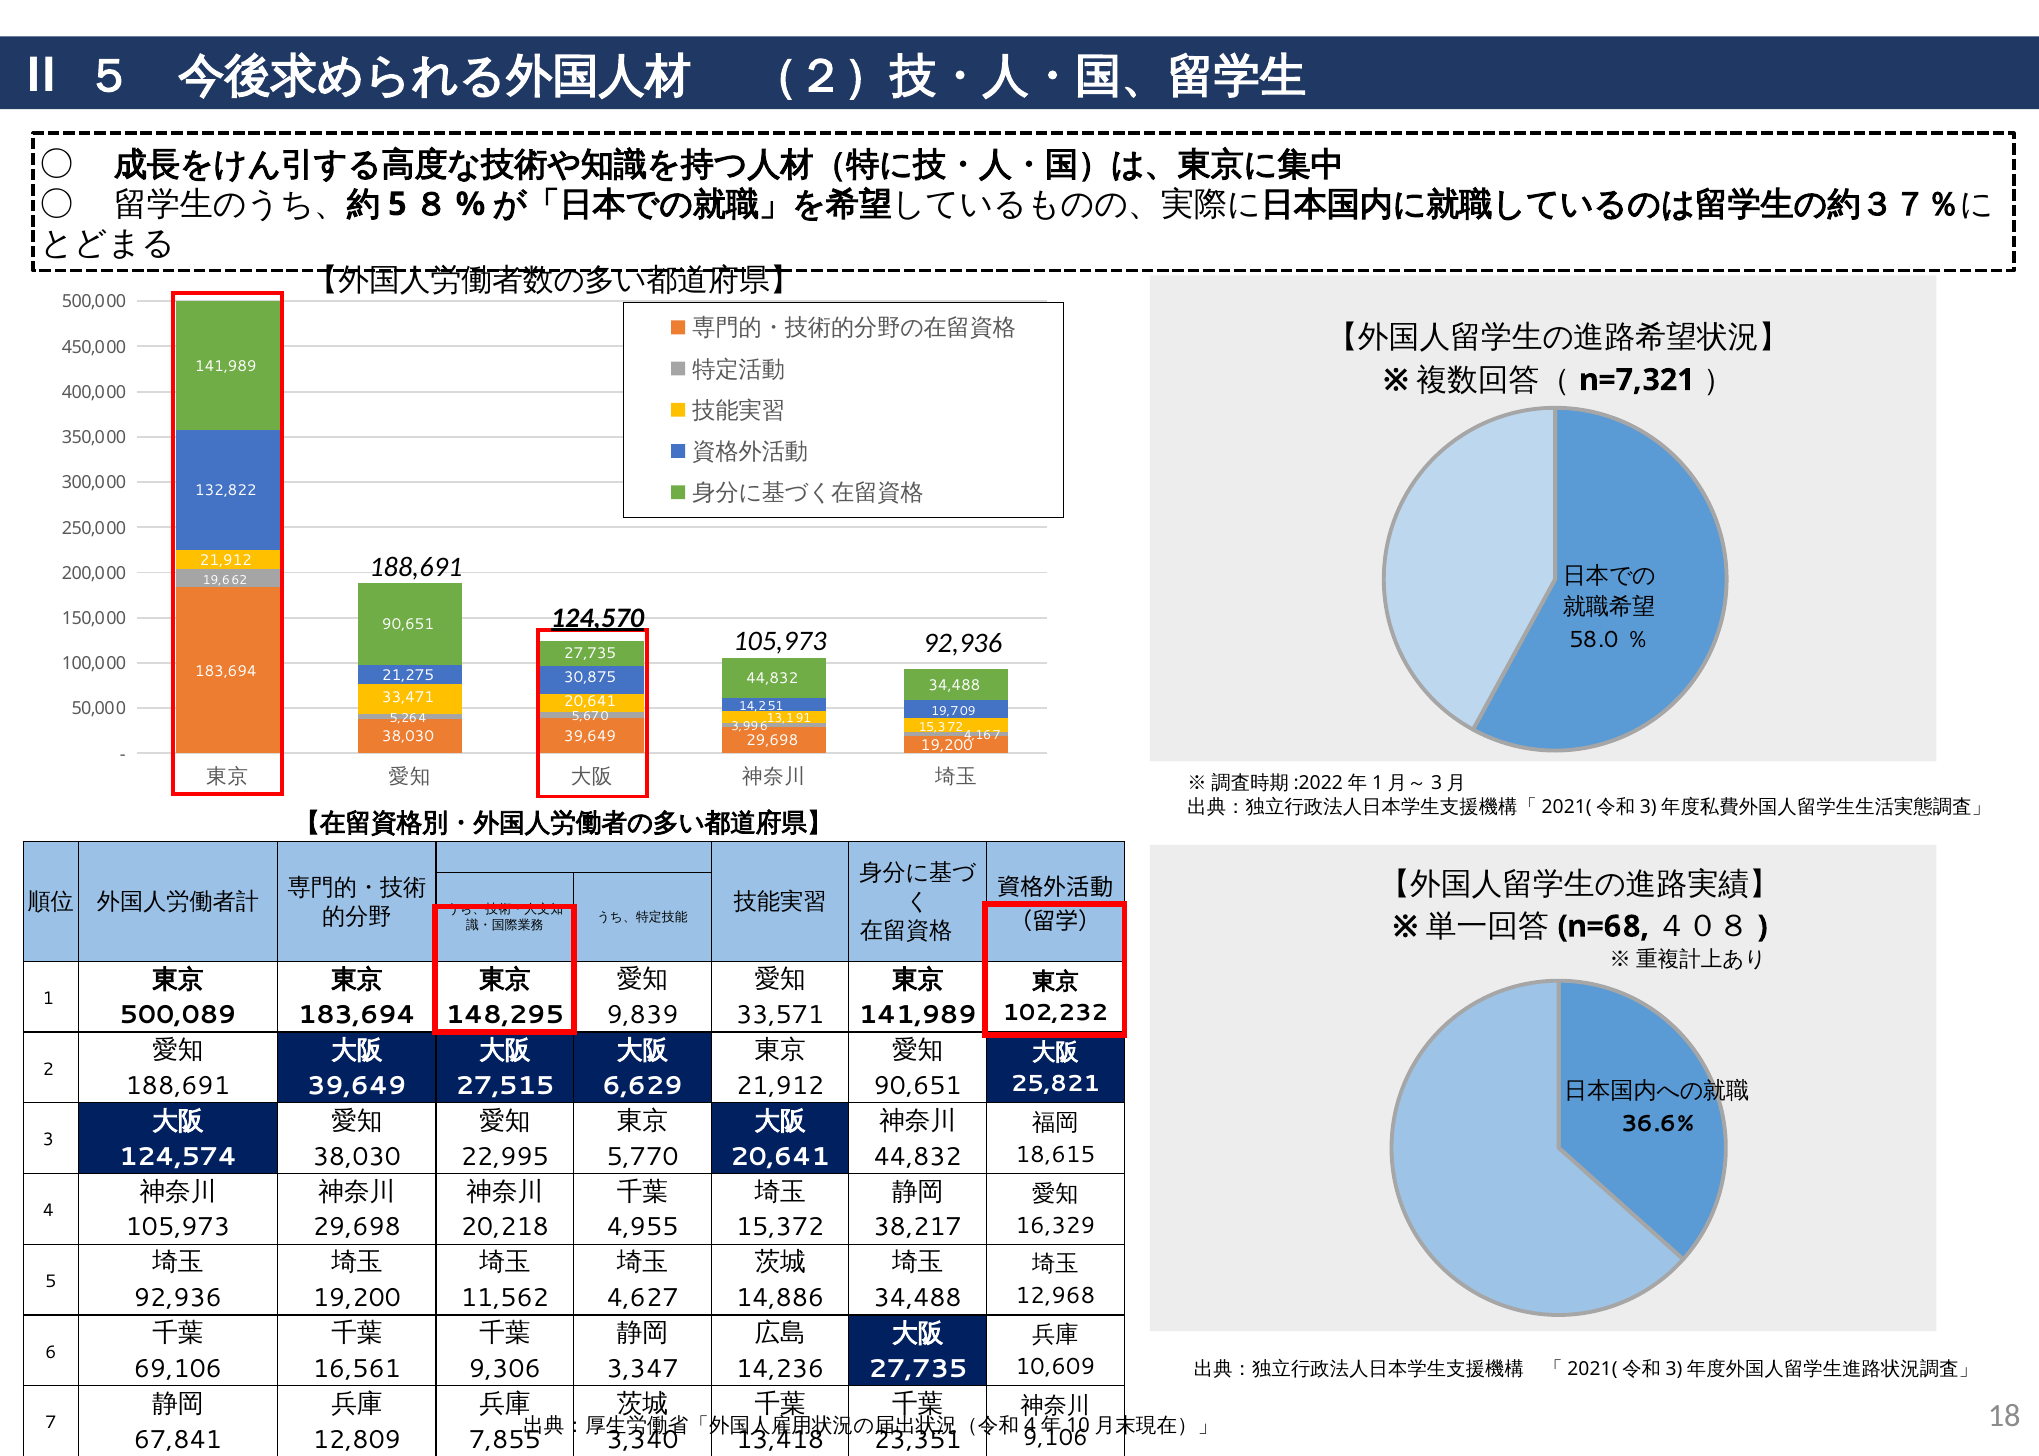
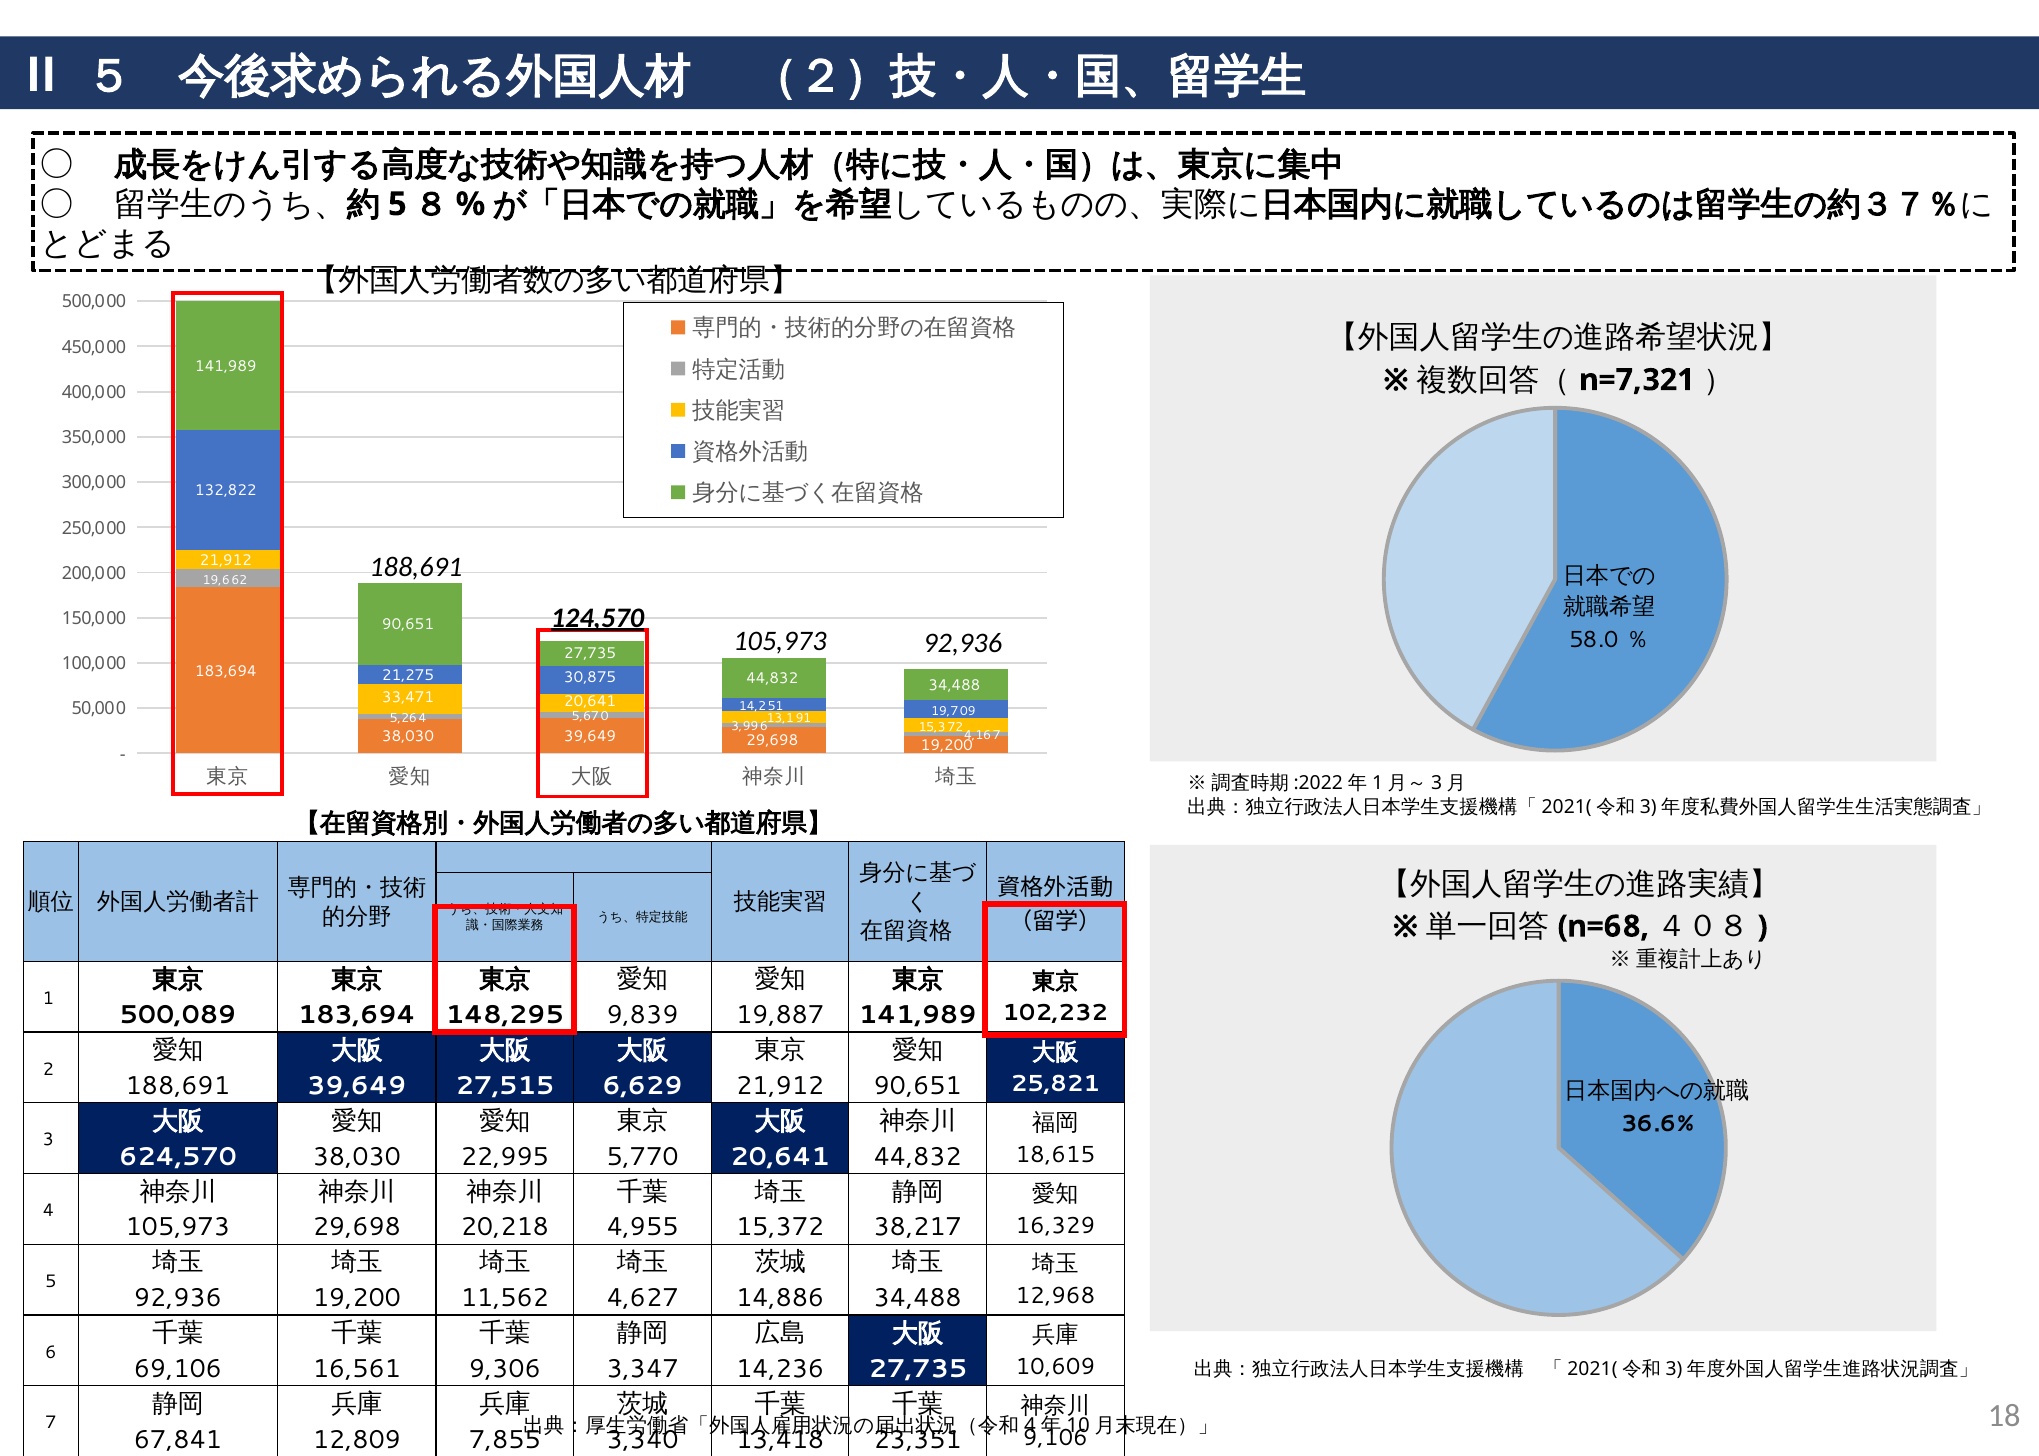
33,571: 33,571 -> 19,887 (780, 1015)
124,574: 124,574 -> 624,570 (178, 1157)
